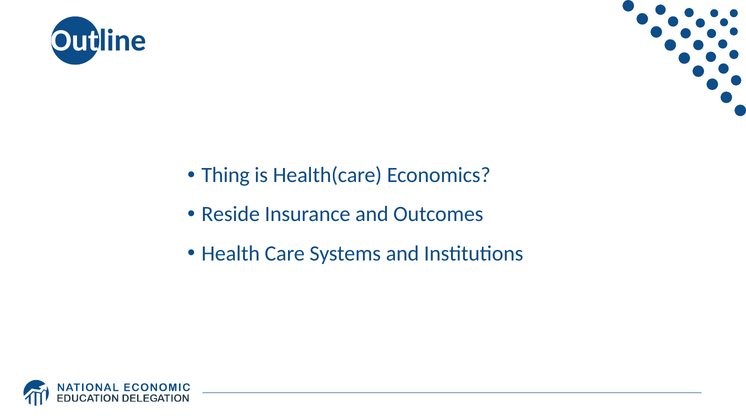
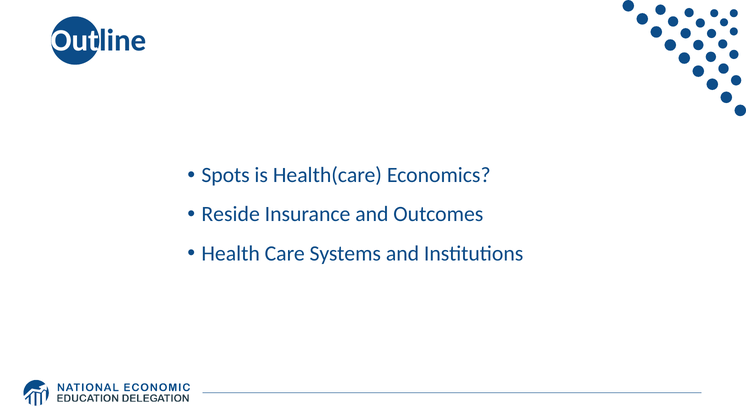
Thing: Thing -> Spots (226, 175)
